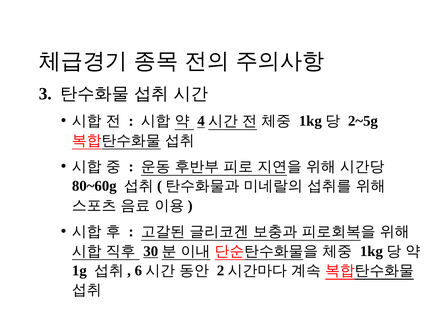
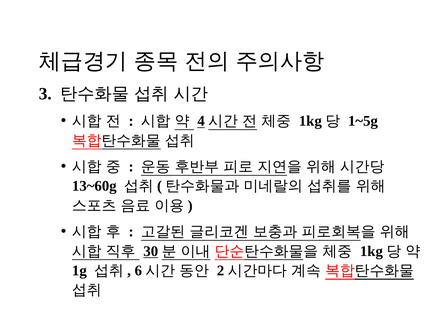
2~5g: 2~5g -> 1~5g (363, 121)
80~60g: 80~60g -> 13~60g (94, 186)
